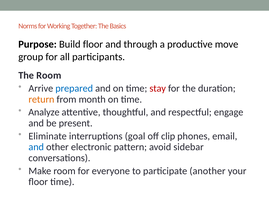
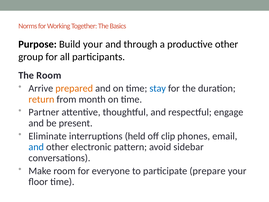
Build floor: floor -> your (93, 44)
productive move: move -> other (227, 44)
prepared colour: blue -> orange (74, 88)
stay colour: red -> blue (158, 88)
Analyze: Analyze -> Partner (44, 112)
goal: goal -> held (135, 136)
another: another -> prepare (207, 171)
